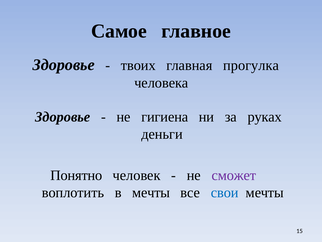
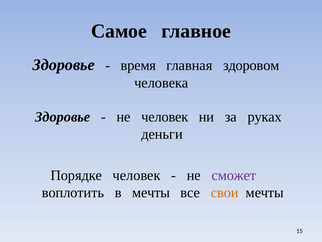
твоих: твоих -> время (138, 65)
прогулка: прогулка -> здоровом (251, 65)
не гигиена: гигиена -> человек (165, 117)
Понятно: Понятно -> Порядке (76, 175)
свои colour: blue -> orange (225, 192)
